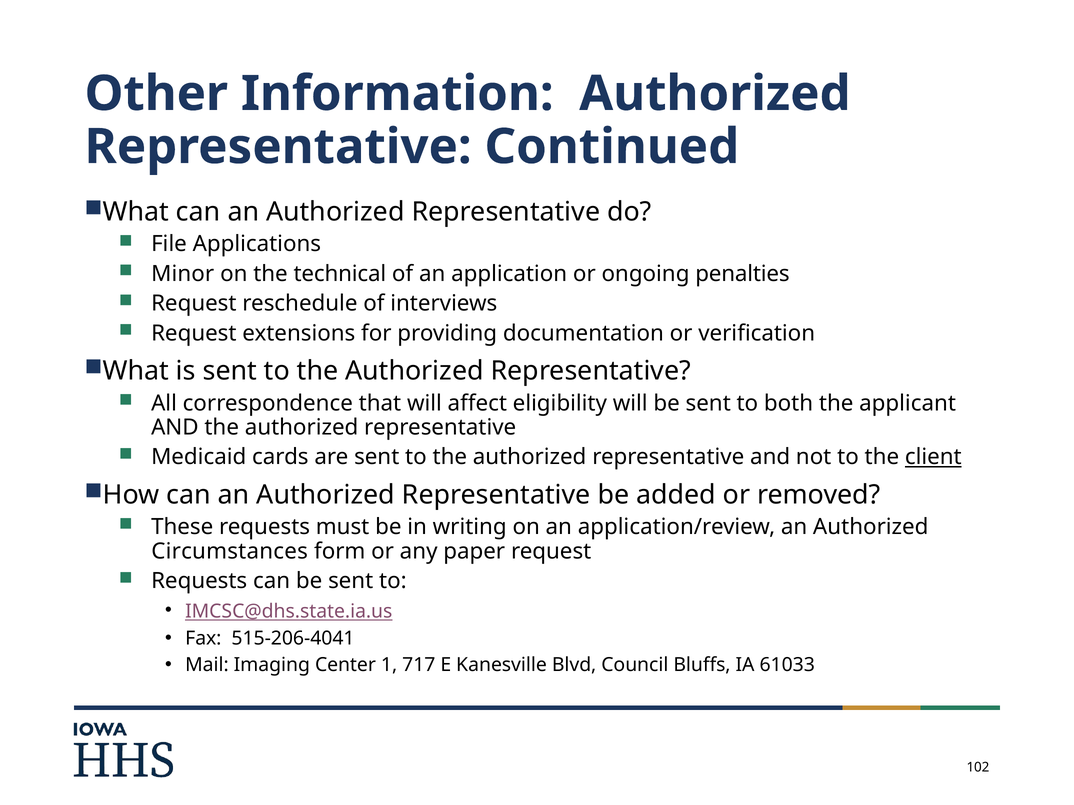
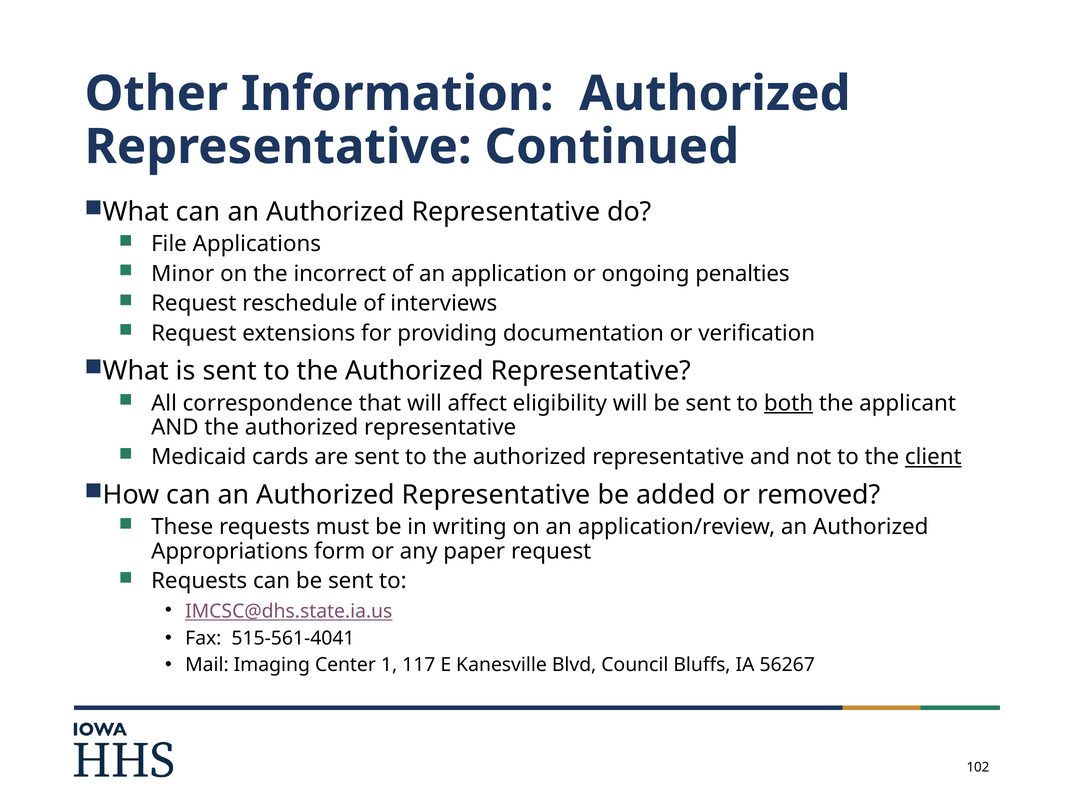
technical: technical -> incorrect (340, 274)
both underline: none -> present (789, 403)
Circumstances: Circumstances -> Appropriations (230, 552)
515-206-4041: 515-206-4041 -> 515-561-4041 (293, 639)
717: 717 -> 117 (419, 665)
61033: 61033 -> 56267 (787, 665)
